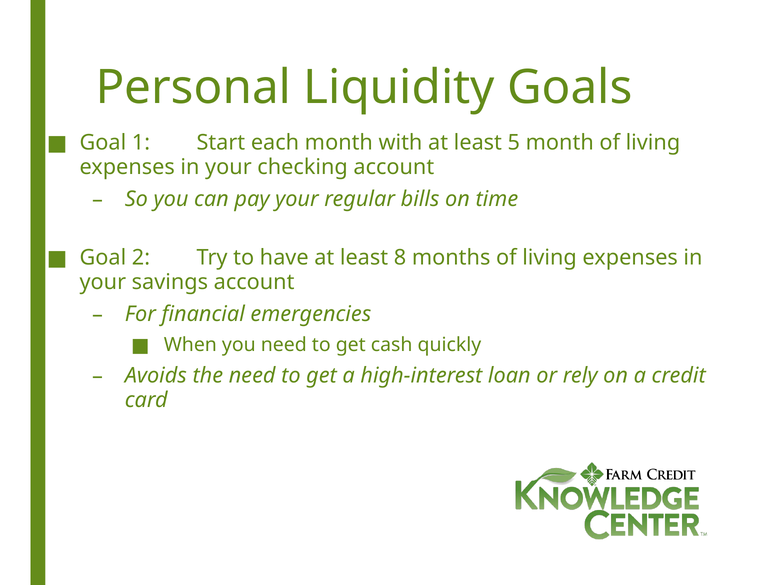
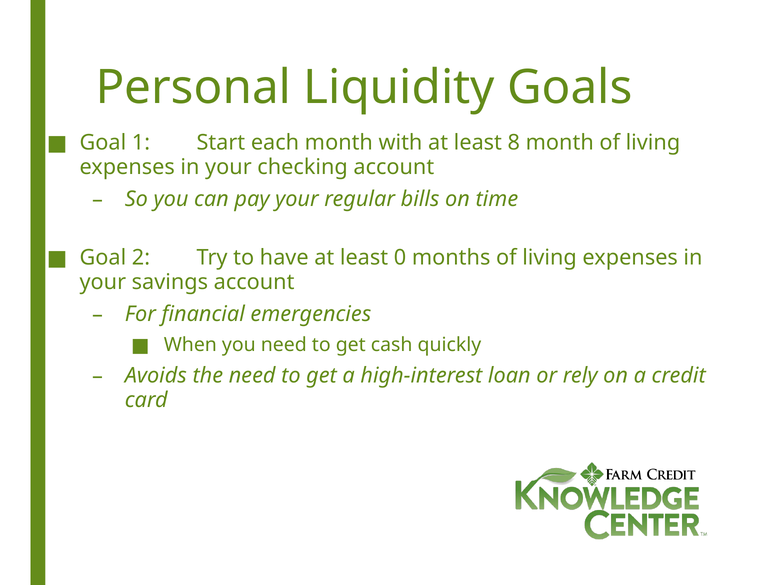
5: 5 -> 8 (514, 143)
8: 8 -> 0 (400, 258)
